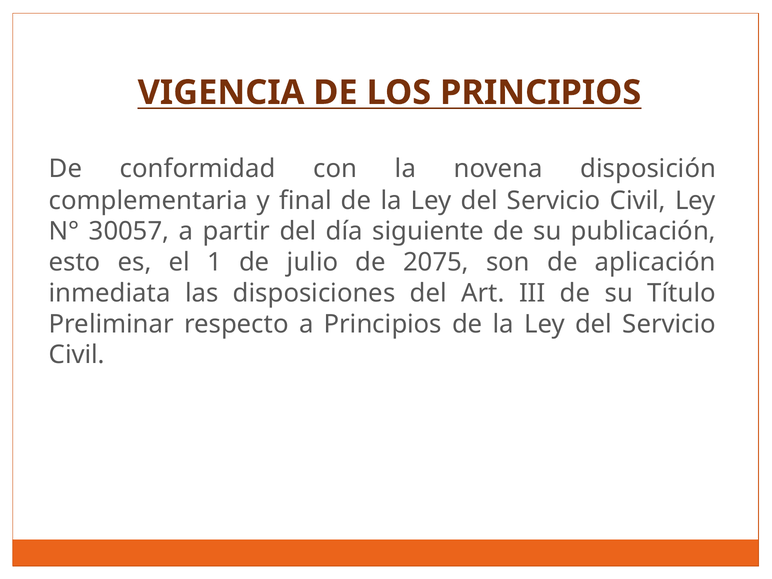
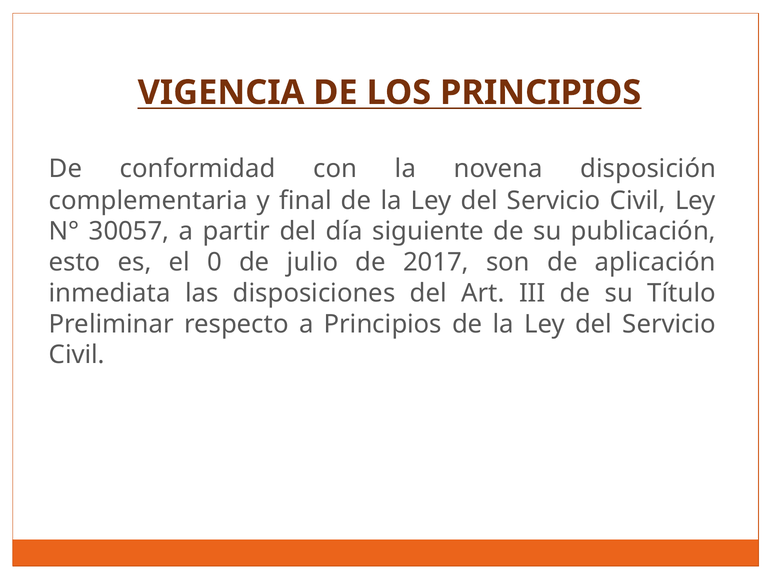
1: 1 -> 0 (215, 262)
2075: 2075 -> 2017 (436, 262)
